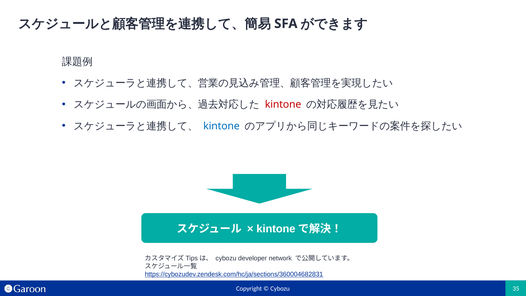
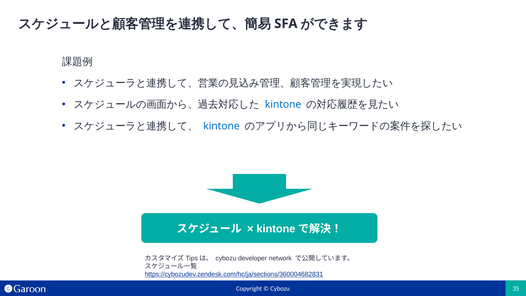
kintone colour: red -> blue (283, 104)
